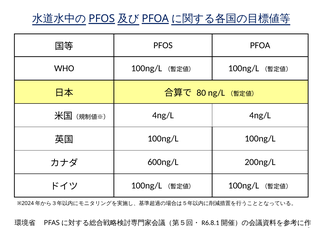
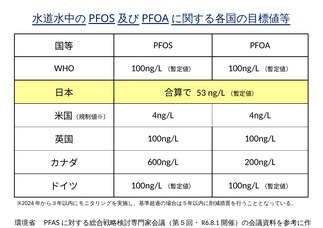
80: 80 -> 53 (201, 93)
